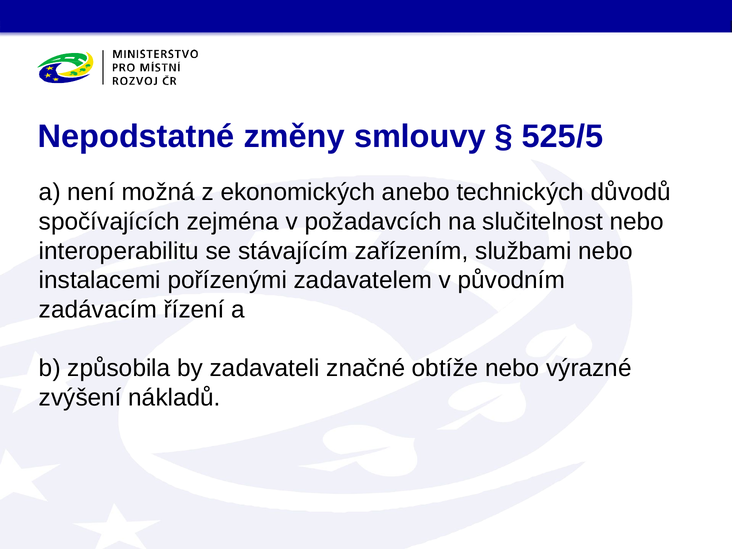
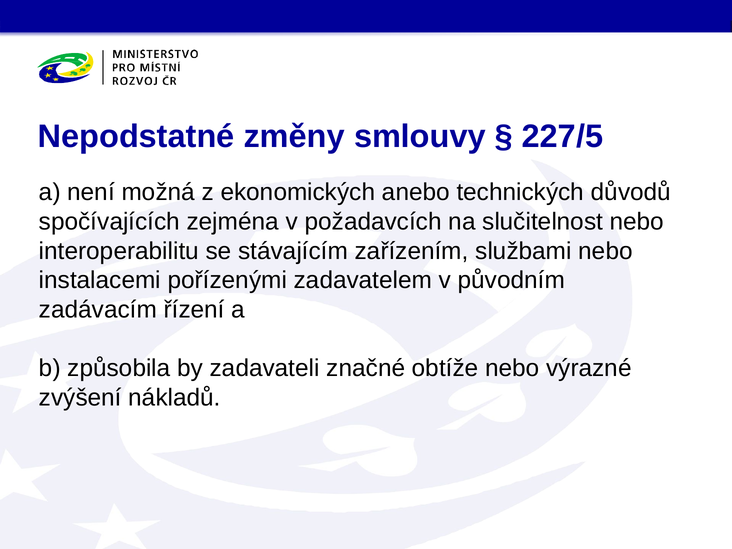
525/5: 525/5 -> 227/5 (563, 137)
